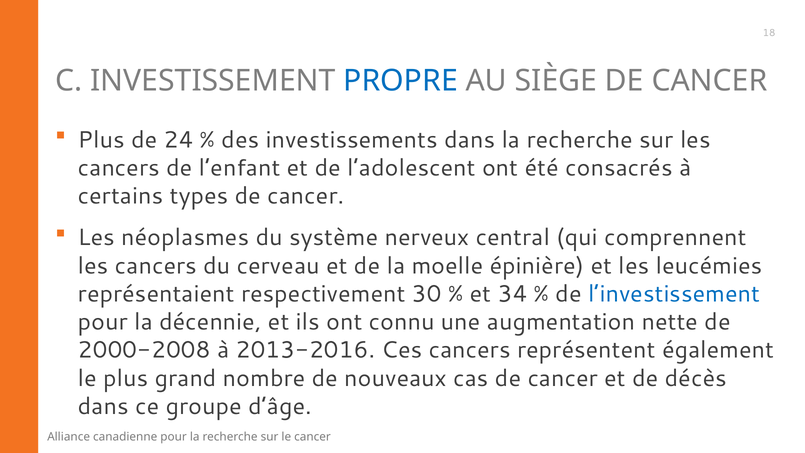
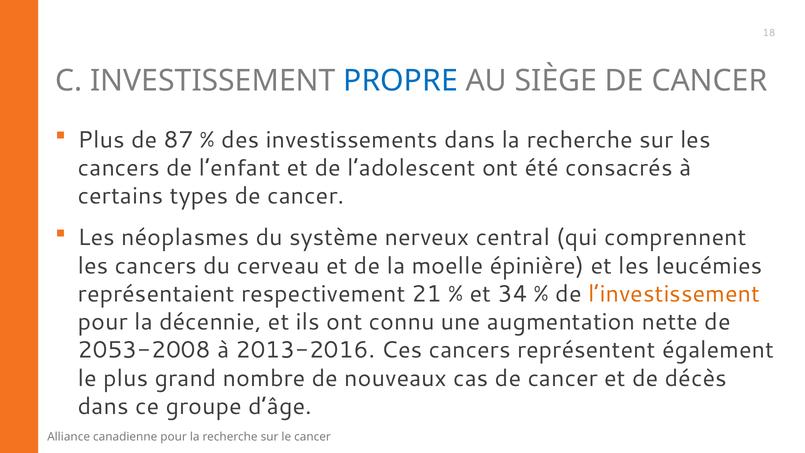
24: 24 -> 87 (179, 140)
30: 30 -> 21 (427, 294)
l’investissement colour: blue -> orange (674, 294)
2000-2008: 2000-2008 -> 2053-2008 (144, 350)
